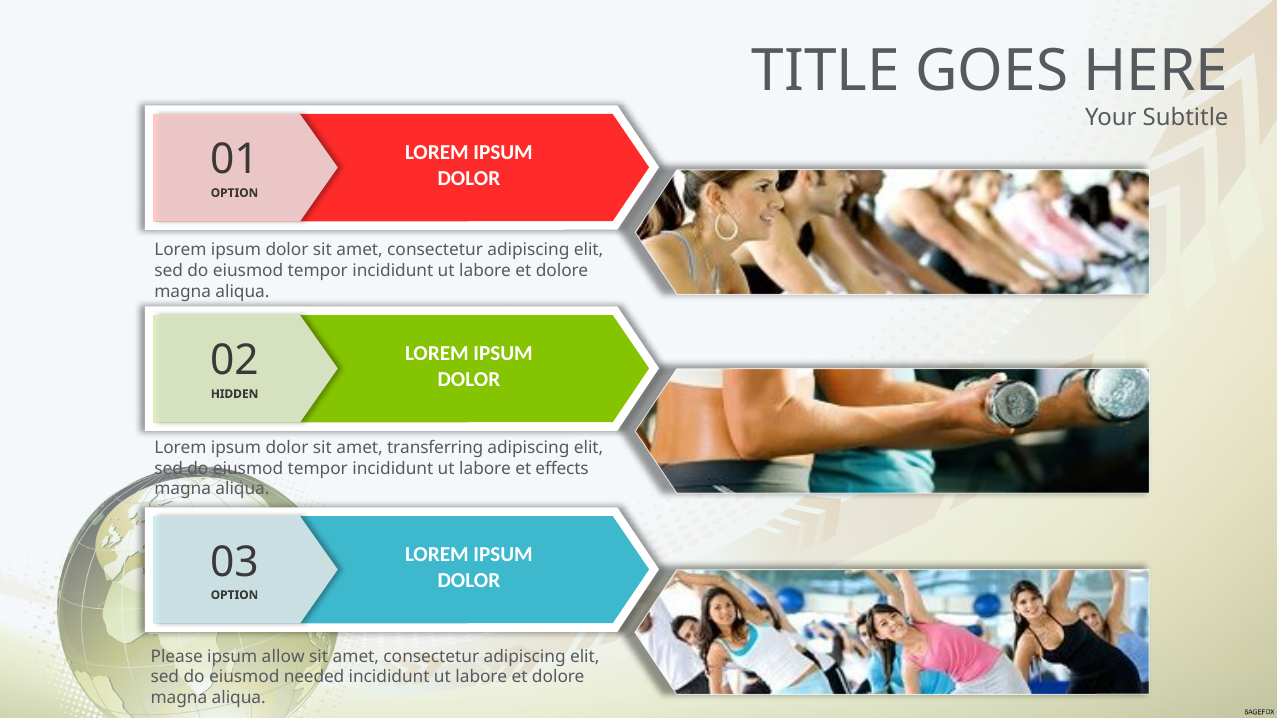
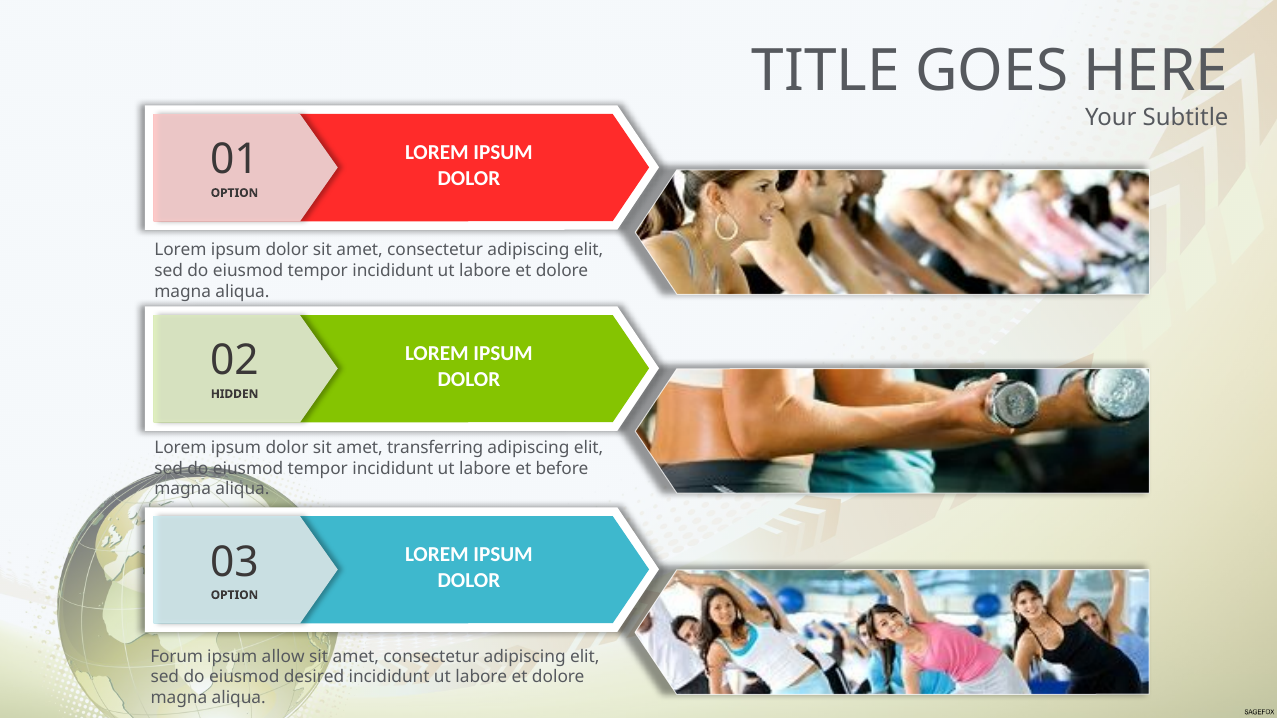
effects: effects -> before (562, 469)
Please: Please -> Forum (177, 657)
needed: needed -> desired (314, 677)
